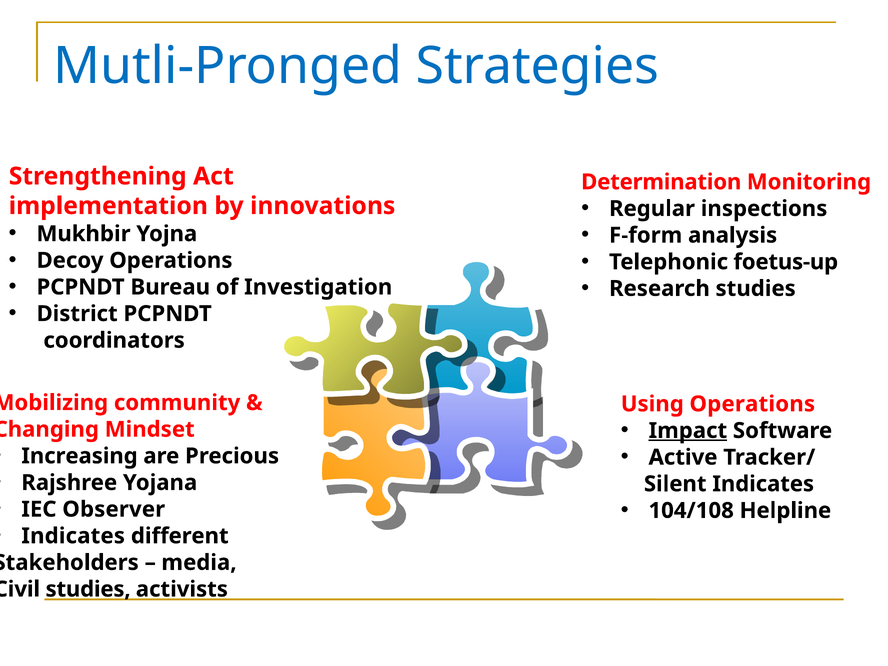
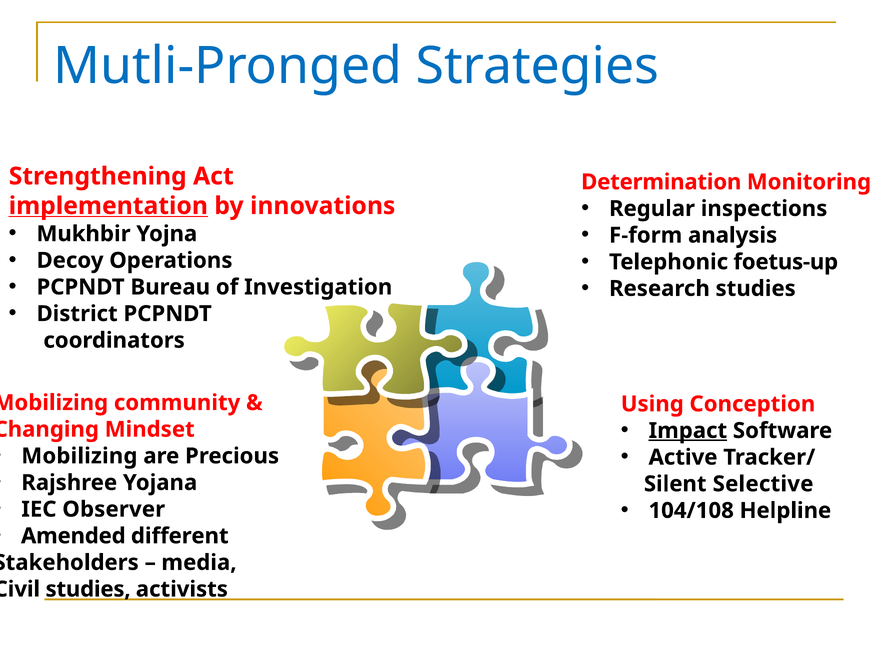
implementation underline: none -> present (108, 206)
Using Operations: Operations -> Conception (752, 404)
Increasing: Increasing -> Mobilizing (79, 456)
Silent Indicates: Indicates -> Selective (763, 484)
Indicates: Indicates -> Amended (73, 536)
